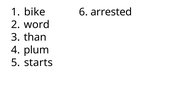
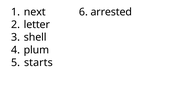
bike: bike -> next (35, 12)
word: word -> letter (37, 25)
than: than -> shell (35, 37)
